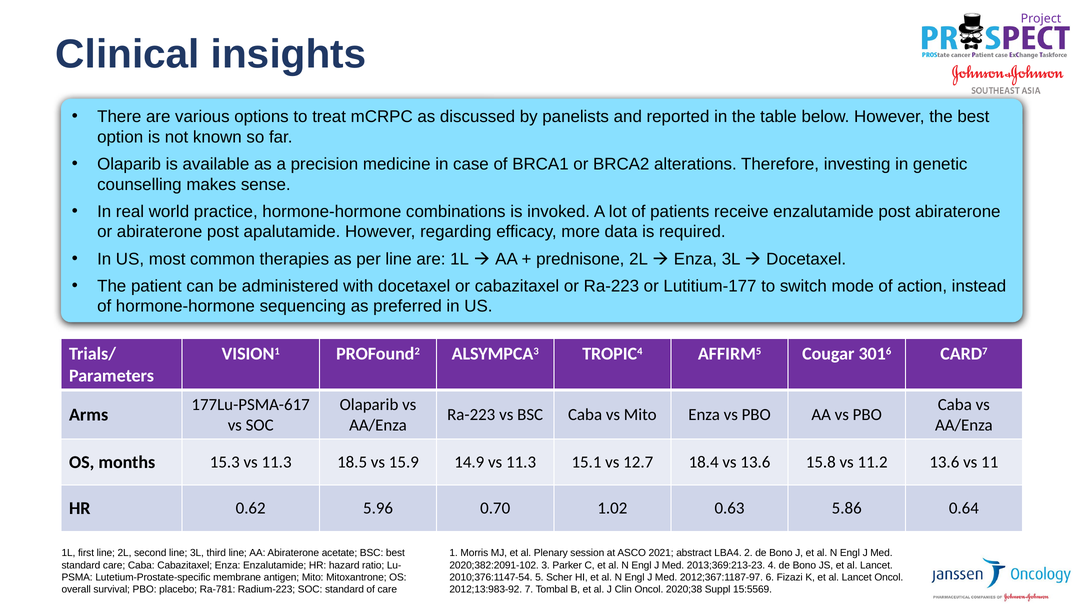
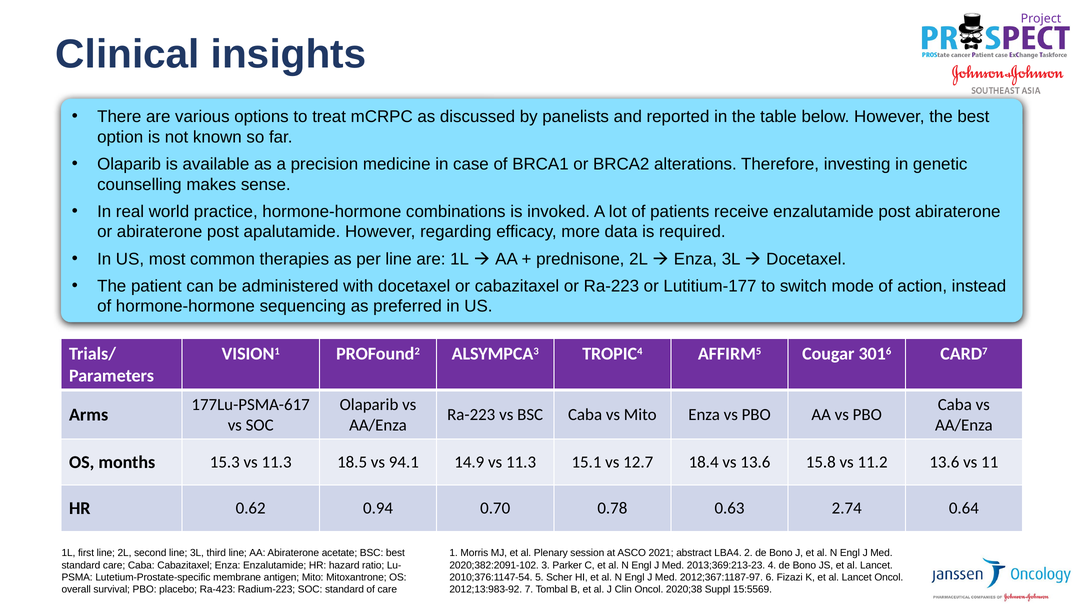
15.9: 15.9 -> 94.1 (404, 462)
5.96: 5.96 -> 0.94 (378, 508)
1.02: 1.02 -> 0.78 (612, 508)
5.86: 5.86 -> 2.74 (847, 508)
Ra-781: Ra-781 -> Ra-423 (218, 590)
